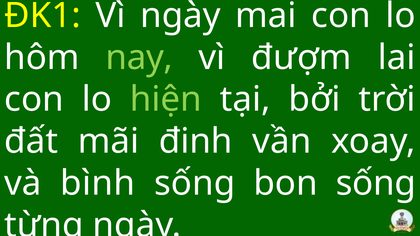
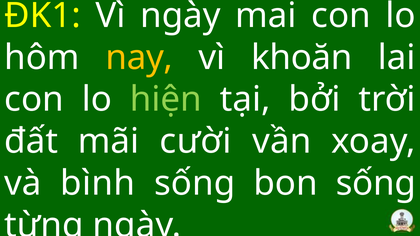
nay colour: light green -> yellow (139, 58)
đượm: đượm -> khoăn (302, 58)
đinh: đinh -> cười (196, 142)
